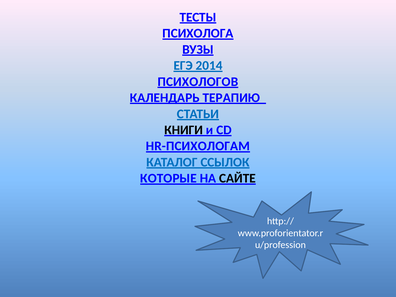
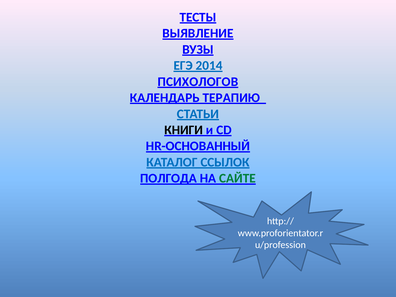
ПСИХОЛОГА: ПСИХОЛОГА -> ВЫЯВЛЕНИЕ (198, 33)
HR-ПСИХОЛОГАМ: HR-ПСИХОЛОГАМ -> HR-ОСНОВАННЫЙ (198, 146)
КОТОРЫЕ: КОТОРЫЕ -> ПОЛГОДА (169, 178)
САЙТЕ colour: black -> green (237, 178)
